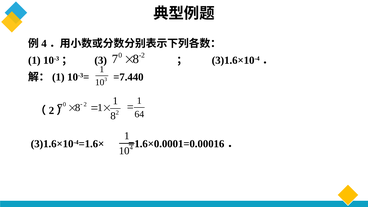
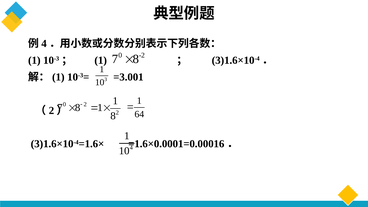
3: 3 -> 1 (101, 60)
=7.440: =7.440 -> =3.001 (128, 77)
